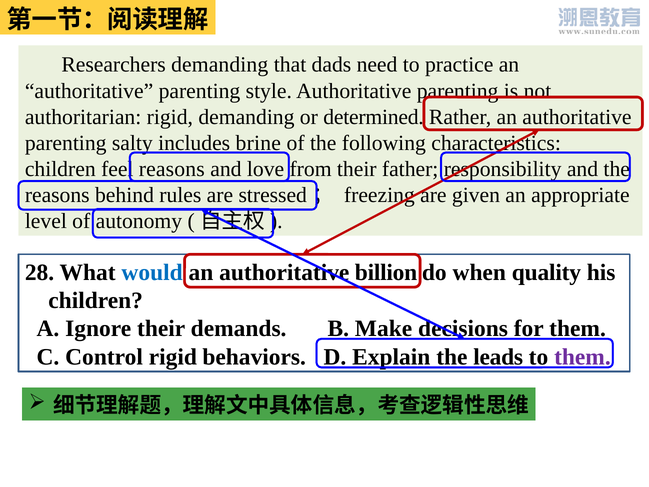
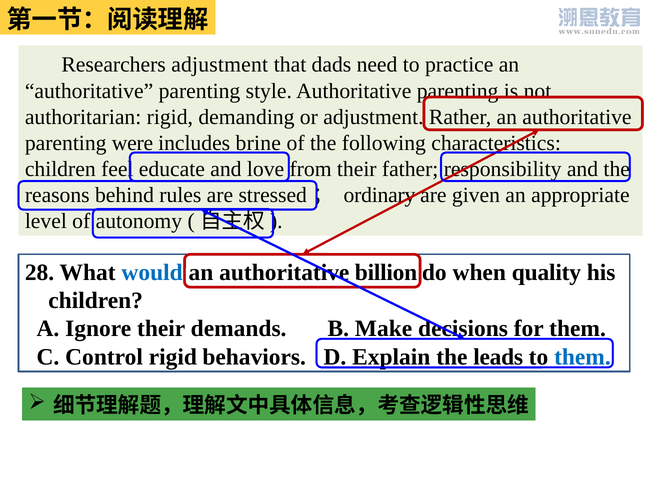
Researchers demanding: demanding -> adjustment (220, 65)
or determined: determined -> adjustment (373, 117)
salty: salty -> were (132, 143)
feel reasons: reasons -> educate (172, 169)
freezing: freezing -> ordinary (379, 195)
them colour: purple -> blue (582, 357)
